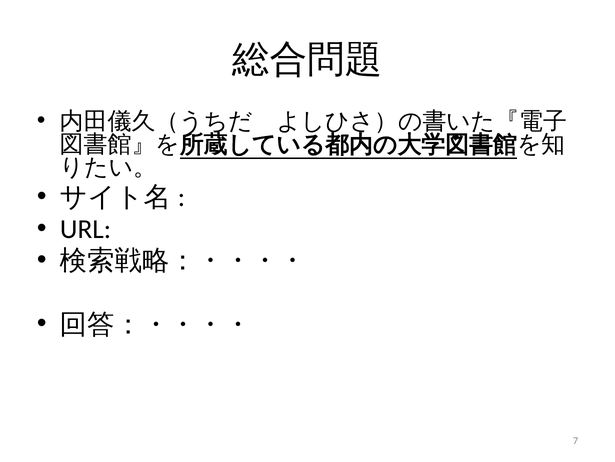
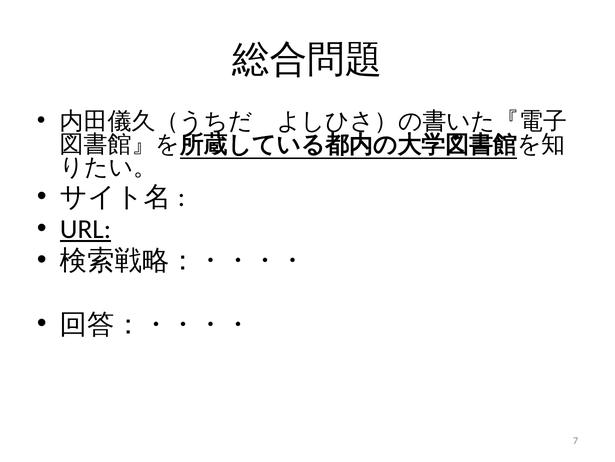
URL underline: none -> present (86, 229)
